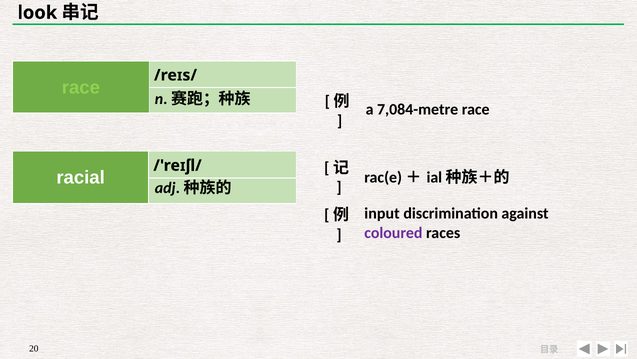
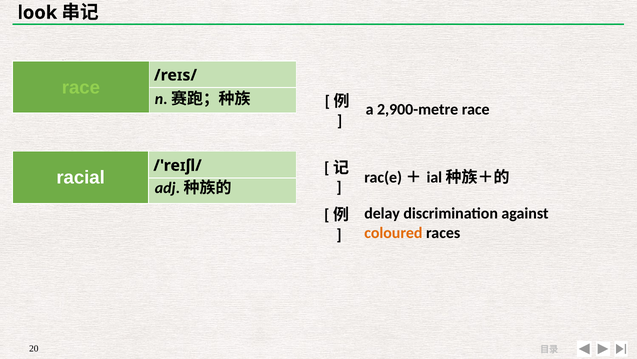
7,084-metre: 7,084-metre -> 2,900-metre (418, 109)
input: input -> delay (382, 213)
coloured colour: purple -> orange (393, 233)
